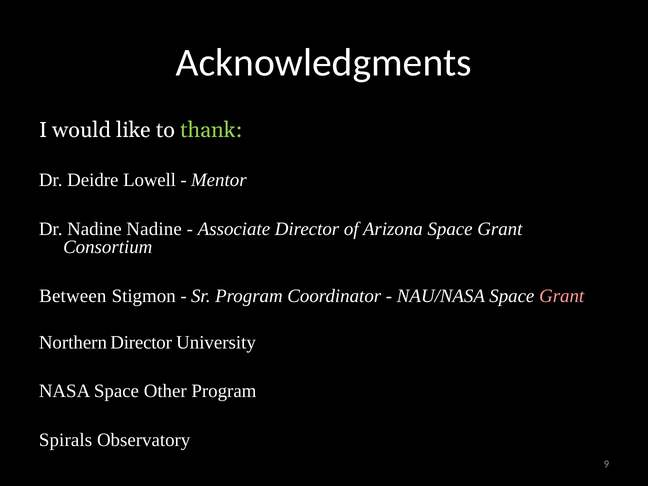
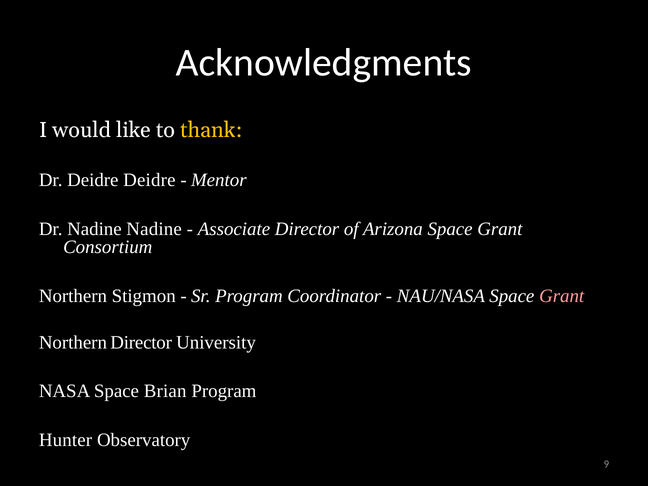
thank colour: light green -> yellow (211, 130)
Deidre Lowell: Lowell -> Deidre (149, 180)
Between: Between -> Northern (73, 296)
Other: Other -> Brian (165, 391)
Spirals: Spirals -> Hunter (66, 440)
